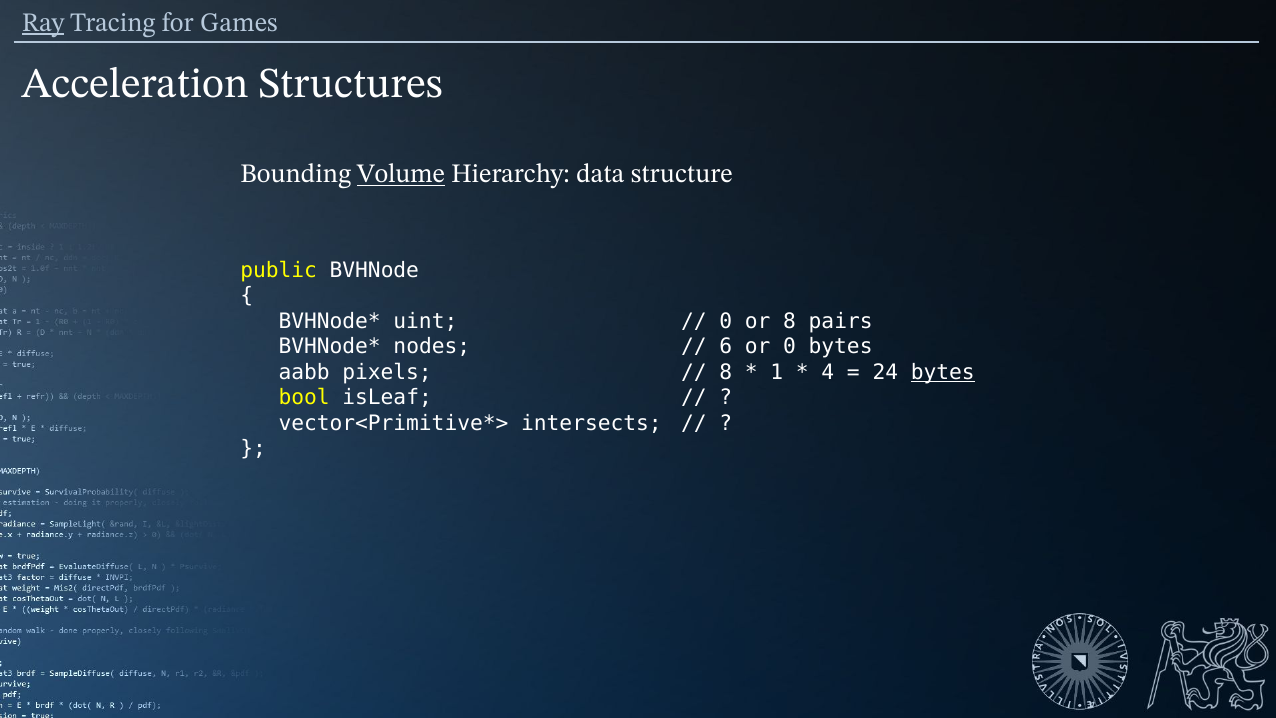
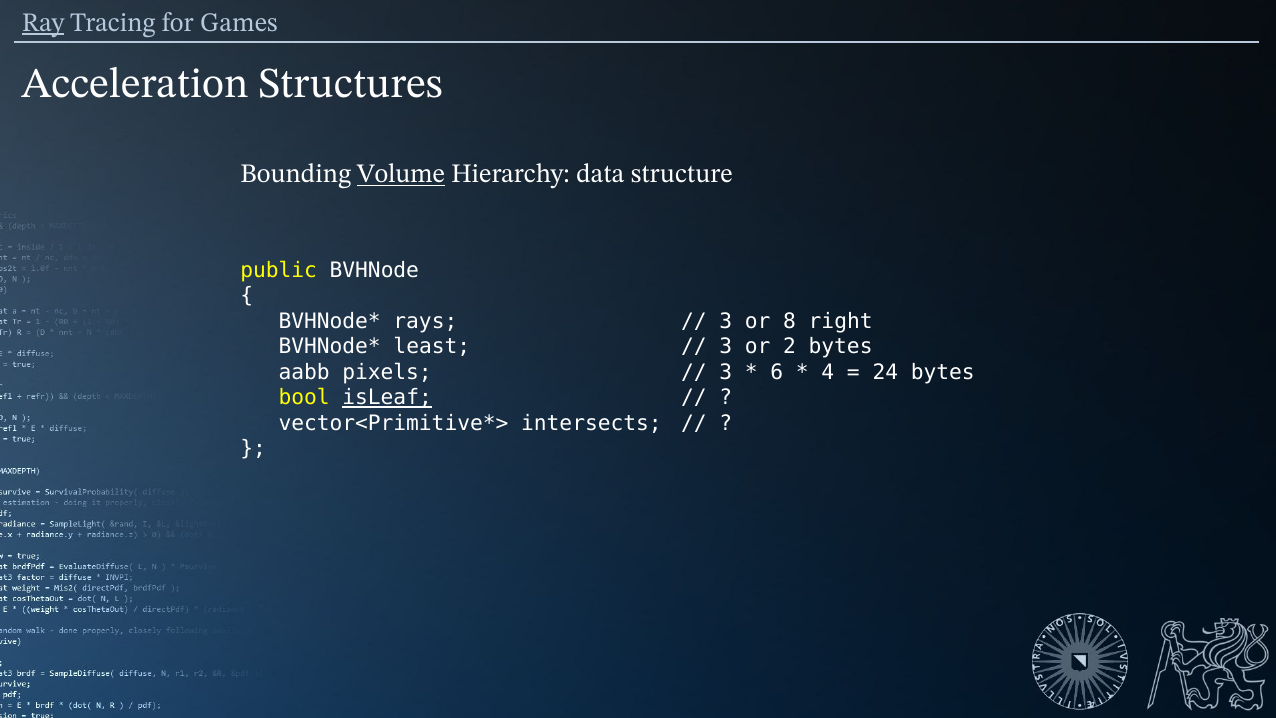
uint: uint -> rays (425, 321)
0: 0 -> 3 (726, 321)
pairs: pairs -> right (841, 321)
nodes: nodes -> least (432, 347)
6: 6 -> 3 (726, 347)
or 0: 0 -> 2 (790, 347)
8: 8 -> 3 (726, 372)
1: 1 -> 6 (777, 372)
bytes underline: present -> none (943, 372)
isLeaf underline: none -> present (387, 398)
